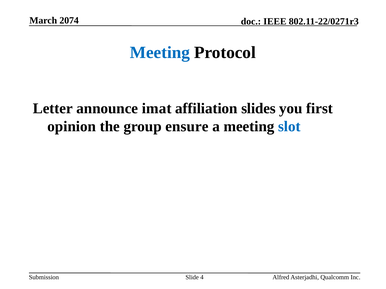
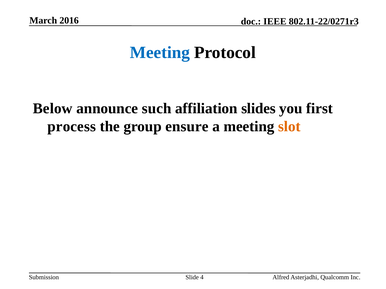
2074: 2074 -> 2016 (69, 20)
Letter: Letter -> Below (53, 109)
imat: imat -> such (157, 109)
opinion: opinion -> process (72, 127)
slot colour: blue -> orange (289, 127)
